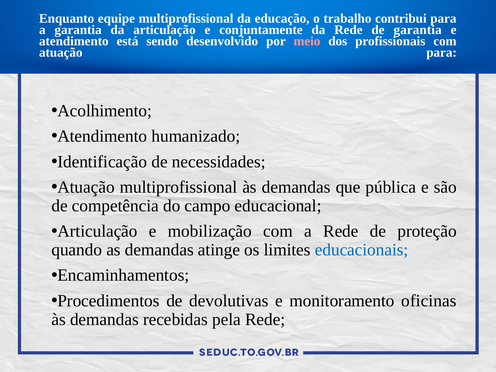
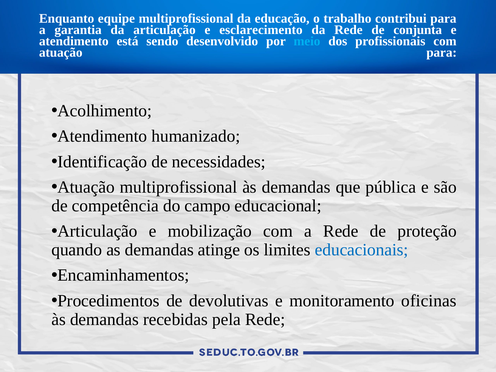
conjuntamente: conjuntamente -> esclarecimento (261, 30)
de garantia: garantia -> conjunta (418, 30)
meio colour: pink -> light blue (307, 41)
